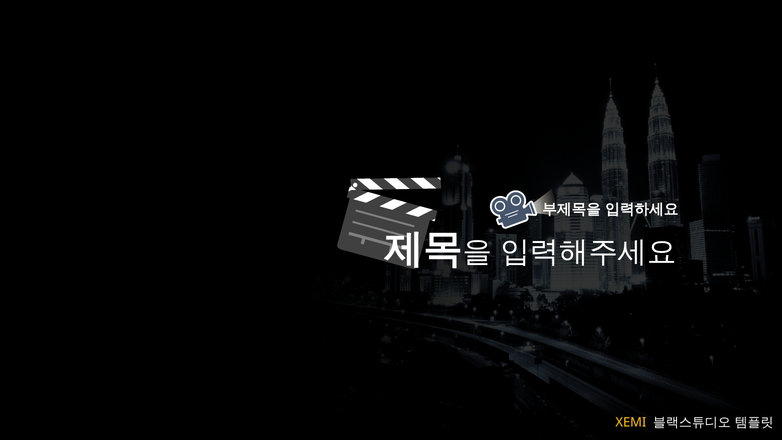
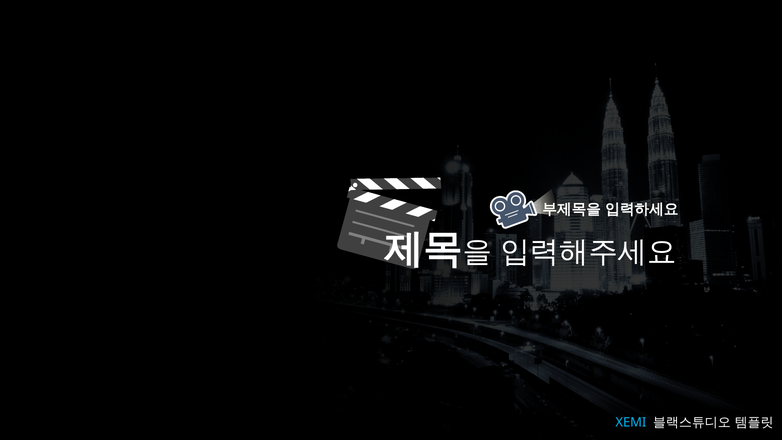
XEMI colour: yellow -> light blue (631, 422)
